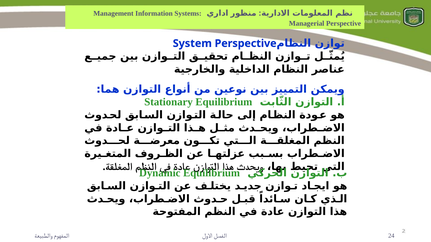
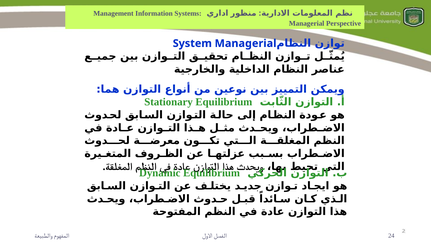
Perspective: Perspective -> Managerial (246, 43)
